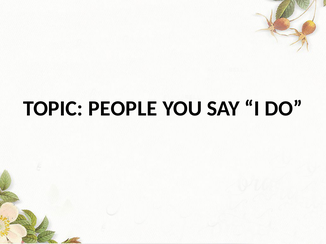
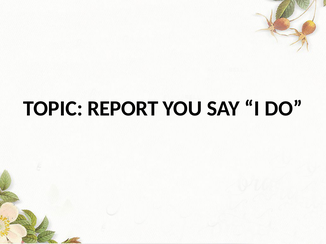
PEOPLE: PEOPLE -> REPORT (123, 109)
